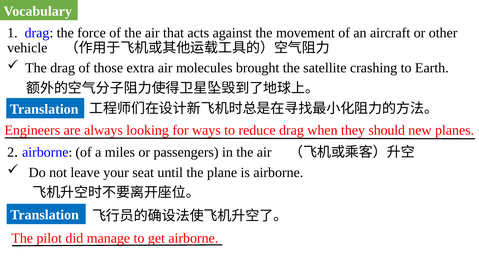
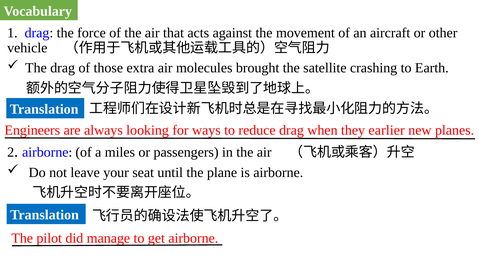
should: should -> earlier (387, 131)
